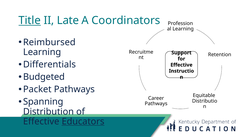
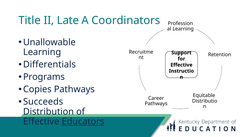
Title underline: present -> none (30, 20)
Reimbursed: Reimbursed -> Unallowable (49, 42)
Budgeted: Budgeted -> Programs (44, 77)
Packet: Packet -> Copies (37, 89)
Spanning: Spanning -> Succeeds (43, 102)
